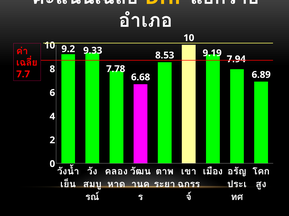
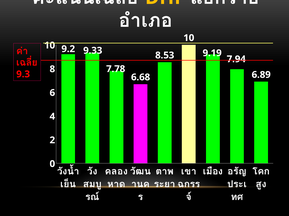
7.7: 7.7 -> 9.3 (23, 74)
